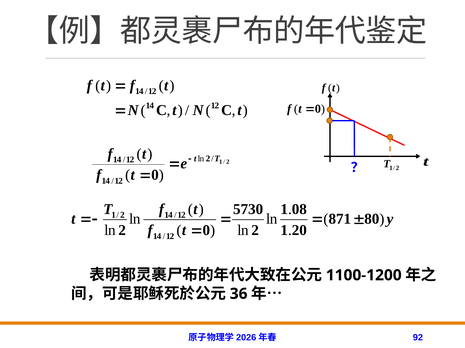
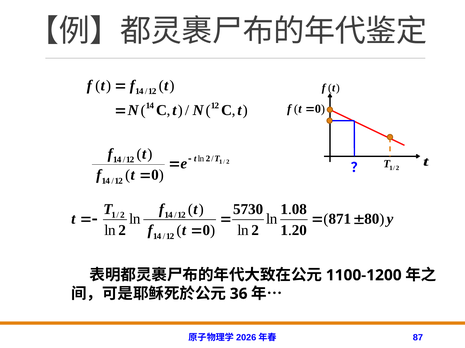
92: 92 -> 87 (418, 338)
